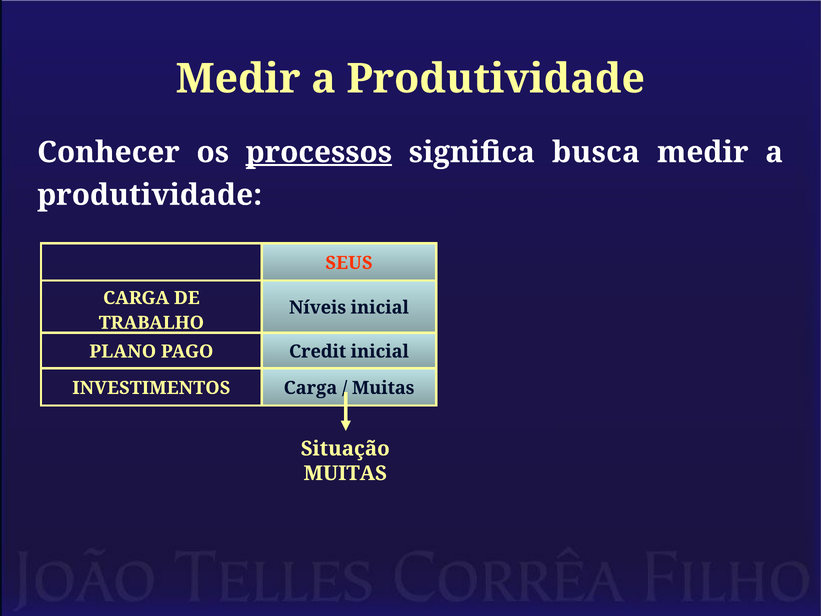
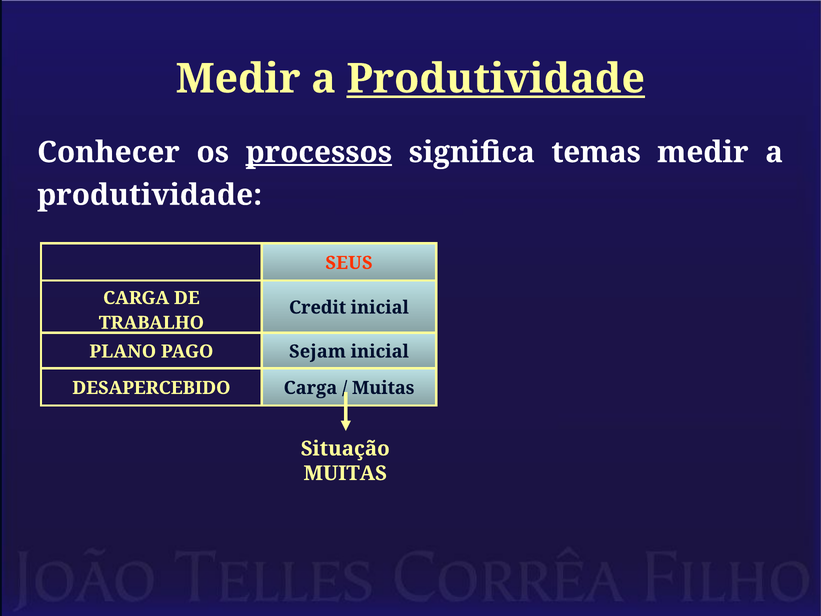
Produtividade underline: none -> present (496, 79)
busca: busca -> temas (596, 152)
Níveis: Níveis -> Credit (318, 307)
Credit: Credit -> Sejam (317, 351)
INVESTIMENTOS: INVESTIMENTOS -> DESAPERCEBIDO (151, 388)
